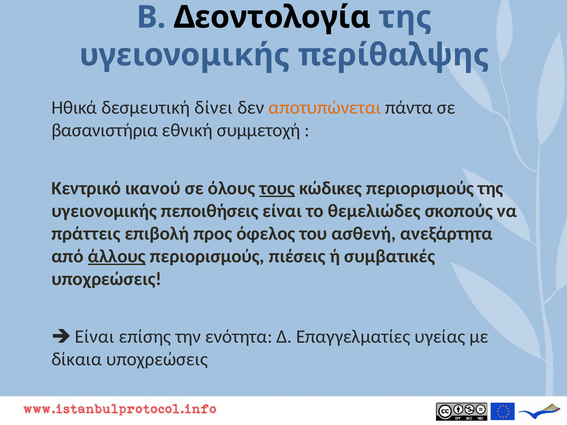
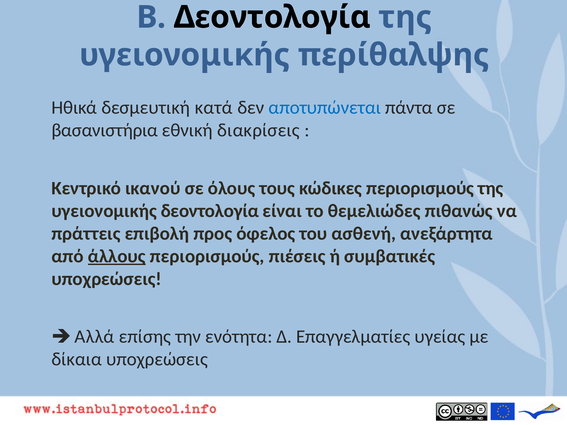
δίνει: δίνει -> κατά (214, 108)
αποτυπώνεται colour: orange -> blue (325, 108)
συμμετοχή: συμμετοχή -> διακρίσεις (258, 130)
τους underline: present -> none (277, 188)
υγειονομικής πεποιθήσεις: πεποιθήσεις -> δεοντολογία (210, 211)
σκοπούς: σκοπούς -> πιθανώς (459, 211)
Είναι: Είναι -> Αλλά (94, 337)
